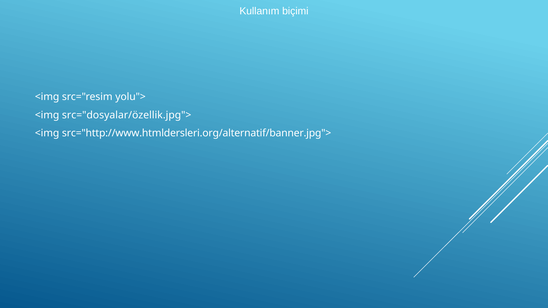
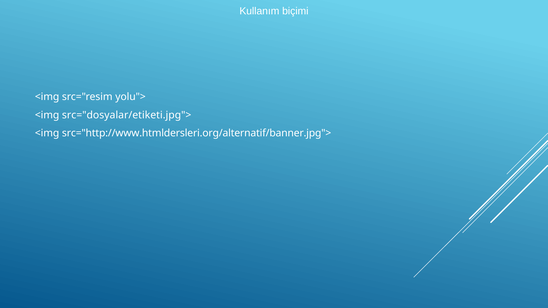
src="dosyalar/özellik.jpg">: src="dosyalar/özellik.jpg"> -> src="dosyalar/etiketi.jpg"> (127, 115)
